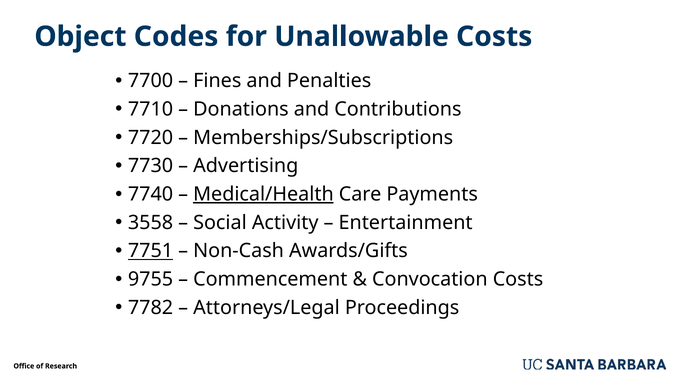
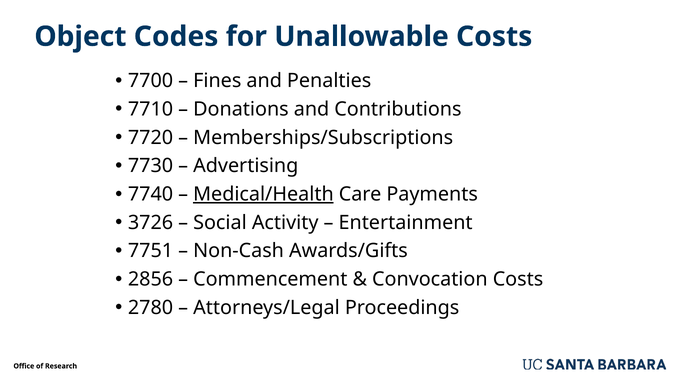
3558: 3558 -> 3726 (151, 223)
7751 underline: present -> none (151, 251)
9755: 9755 -> 2856 (151, 280)
7782: 7782 -> 2780 (151, 308)
